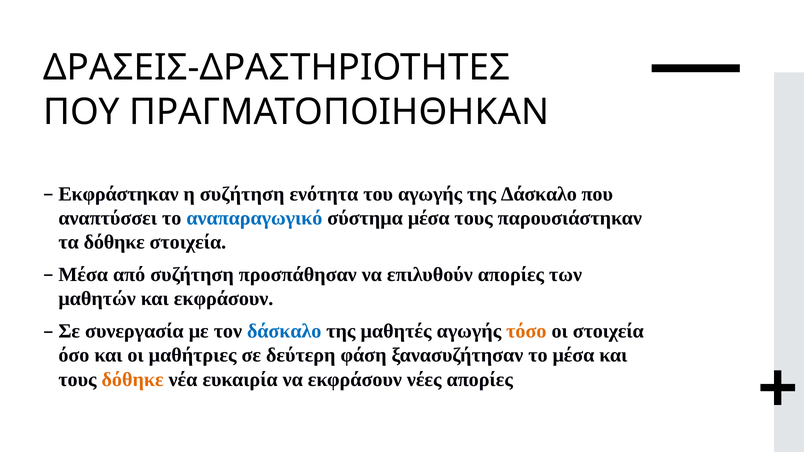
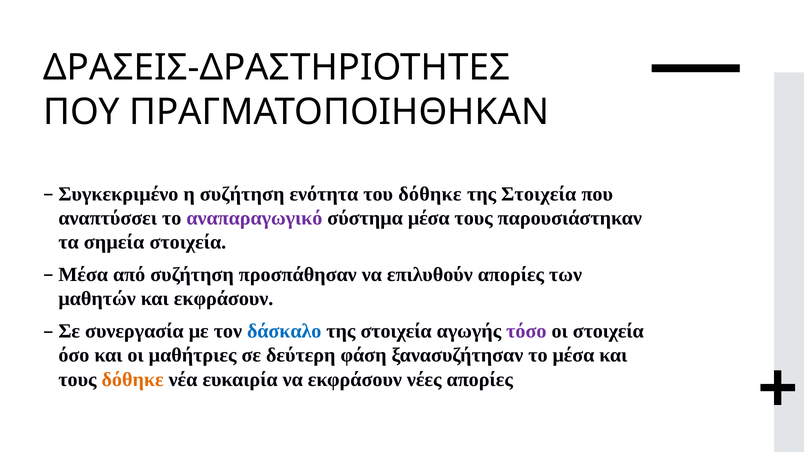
Εκφράστηκαν: Εκφράστηκαν -> Συγκεκριμένο (118, 194)
του αγωγής: αγωγής -> δόθηκε (430, 194)
Δάσκαλο: Δάσκαλο -> Στοιχεία (539, 194)
αναπαραγωγικό colour: blue -> purple (254, 218)
τα δόθηκε: δόθηκε -> σημεία (114, 242)
μαθητές: μαθητές -> στοιχεία (396, 331)
τόσο colour: orange -> purple (526, 331)
